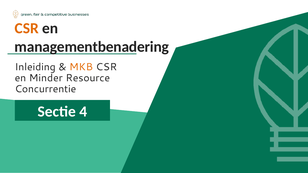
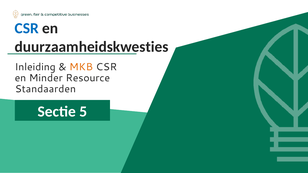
CSR colour: orange -> blue (27, 28)
managementbenadering: managementbenadering -> duurzaamheidskwesties (92, 47)
Concurrentie: Concurrentie -> Standaarden (45, 89)
4: 4 -> 5 (83, 112)
